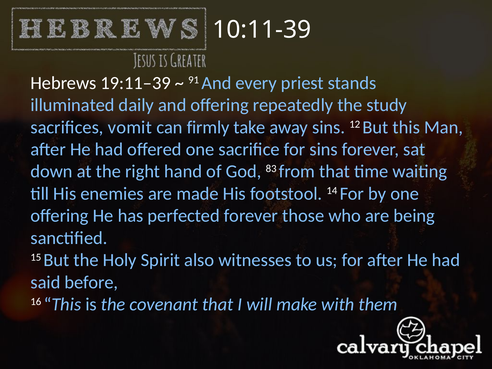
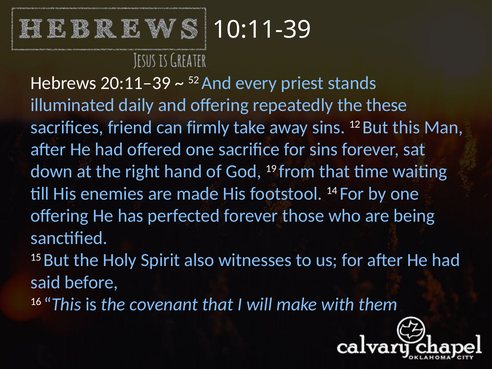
19:11–39: 19:11–39 -> 20:11–39 (136, 83)
91: 91 -> 52 (194, 80)
study: study -> these (387, 105)
vomit: vomit -> friend (130, 127)
83: 83 -> 19 (271, 169)
